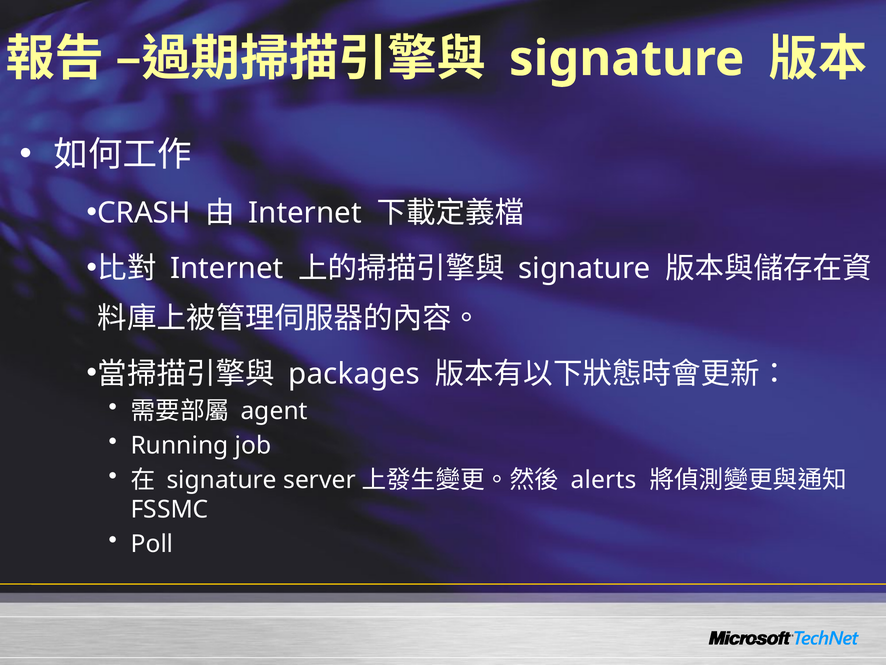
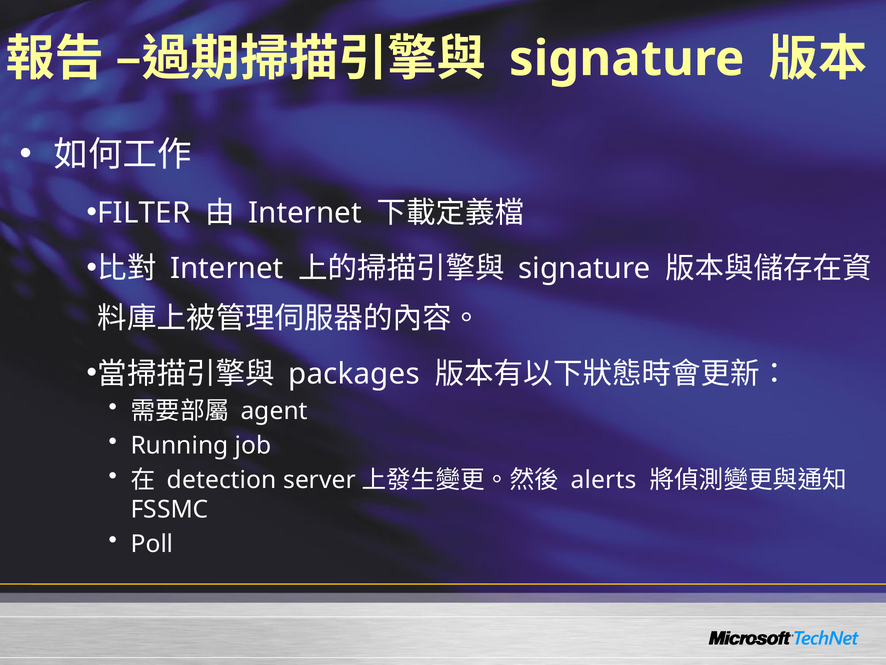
CRASH: CRASH -> FILTER (144, 213)
signature: signature -> detection (222, 480)
